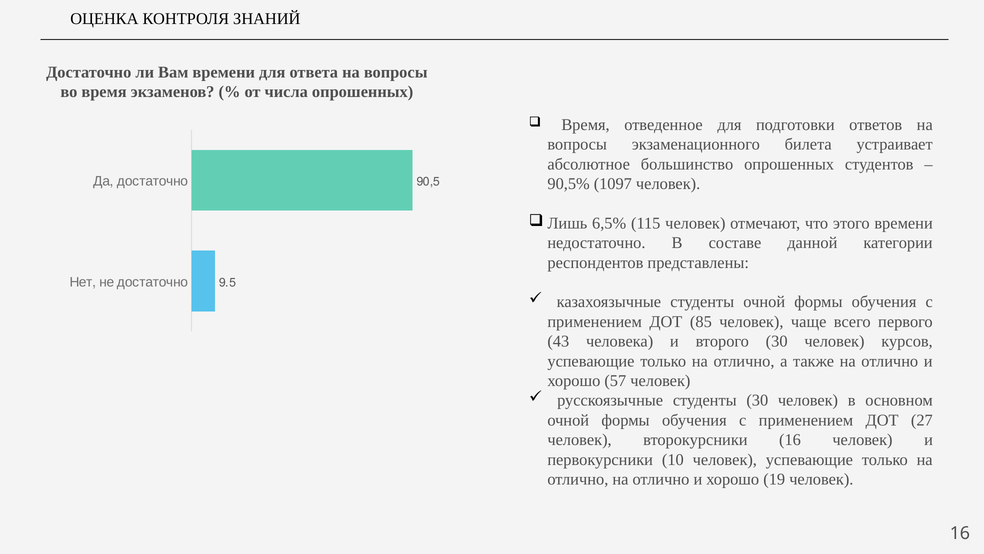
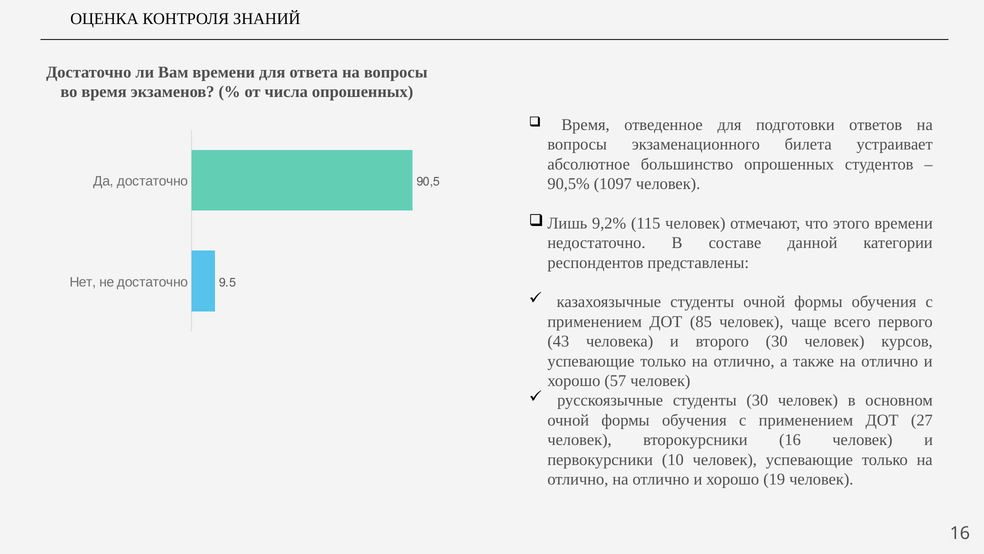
6,5%: 6,5% -> 9,2% (609, 223)
